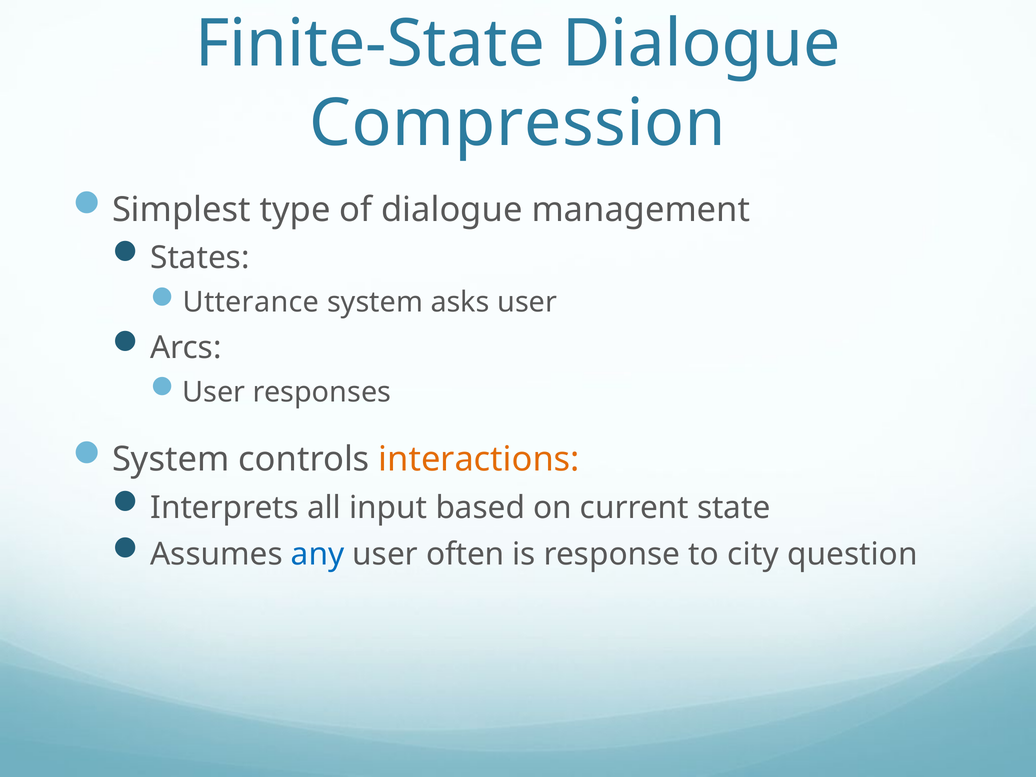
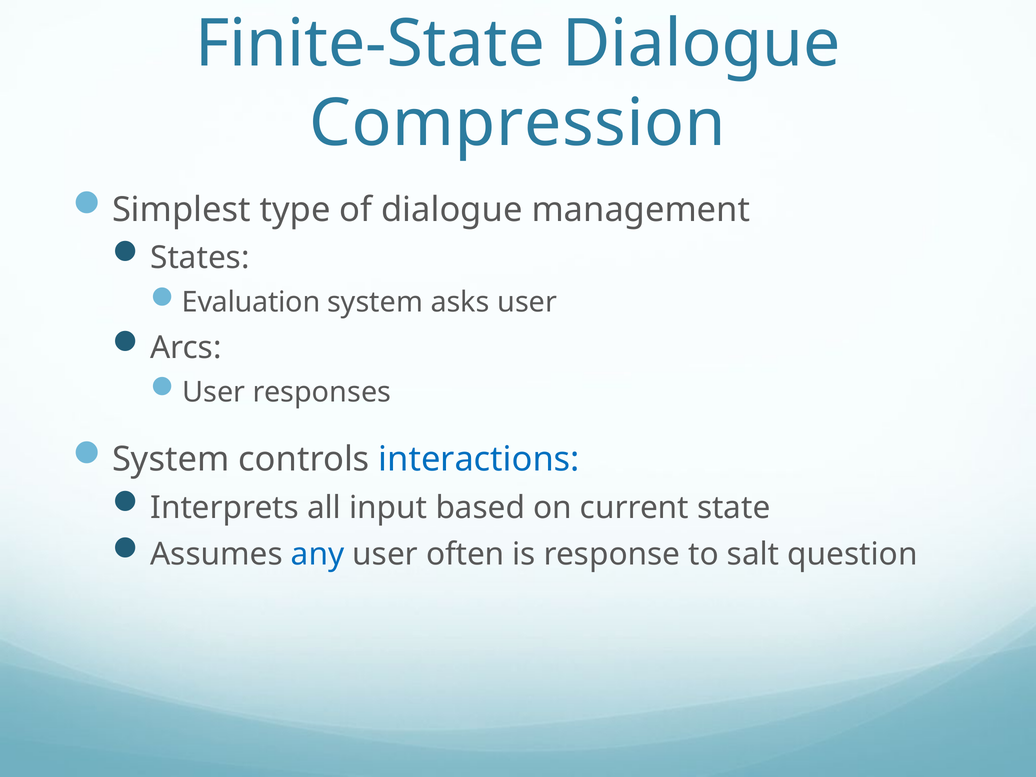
Utterance: Utterance -> Evaluation (251, 302)
interactions colour: orange -> blue (479, 459)
city: city -> salt (753, 554)
